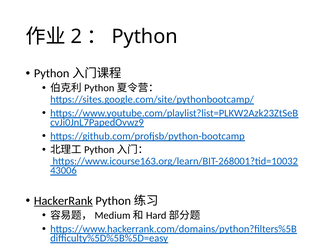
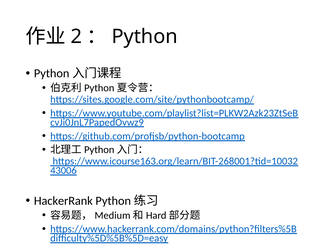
HackerRank underline: present -> none (63, 201)
